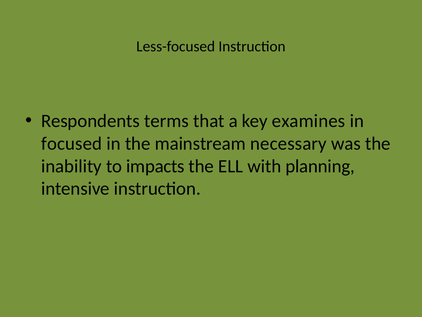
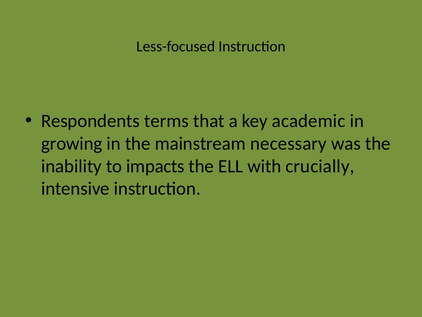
examines: examines -> academic (309, 121)
focused: focused -> growing (72, 143)
planning: planning -> crucially (320, 166)
